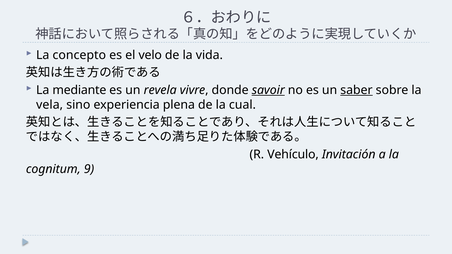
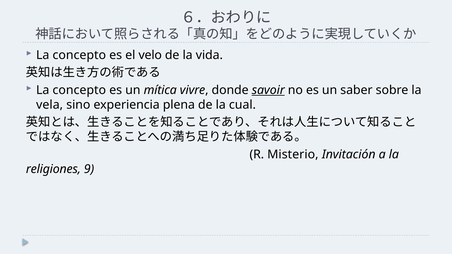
mediante: mediante -> concepto (79, 90)
revela: revela -> mítica (160, 90)
saber underline: present -> none (356, 90)
Vehículo: Vehículo -> Misterio (293, 154)
cognitum: cognitum -> religiones (53, 169)
